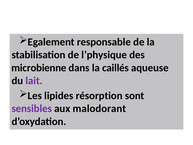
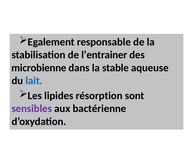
l’physique: l’physique -> l’entrainer (104, 55)
caillés: caillés -> stable (115, 68)
lait colour: purple -> blue (34, 81)
malodorant: malodorant -> bactérienne (99, 108)
